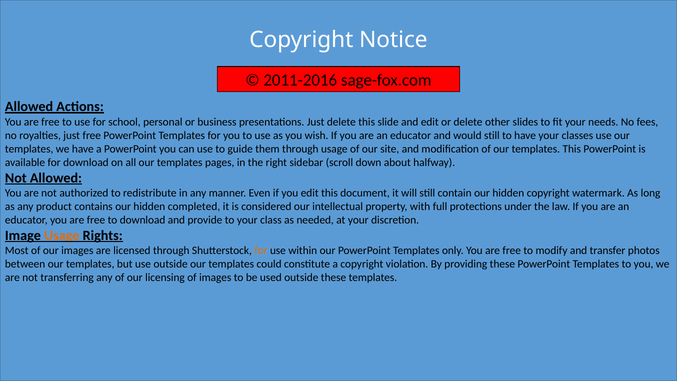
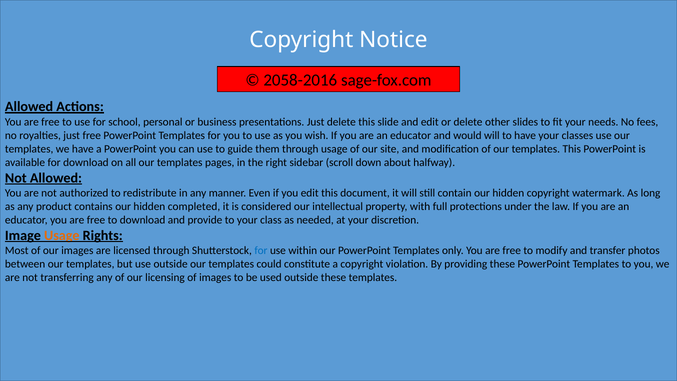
2011-2016: 2011-2016 -> 2058-2016 (300, 80)
would still: still -> will (492, 135)
for colour: orange -> blue (261, 250)
